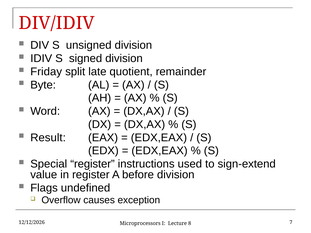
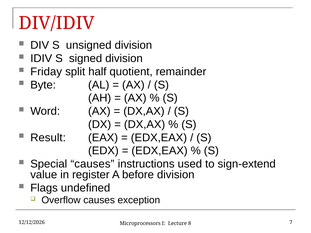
late: late -> half (97, 72)
Special register: register -> causes (92, 164)
